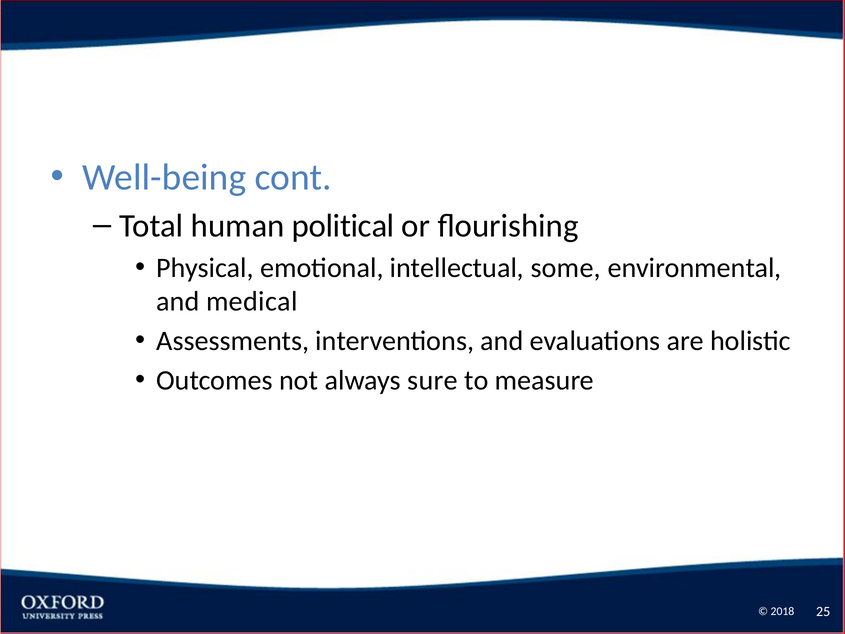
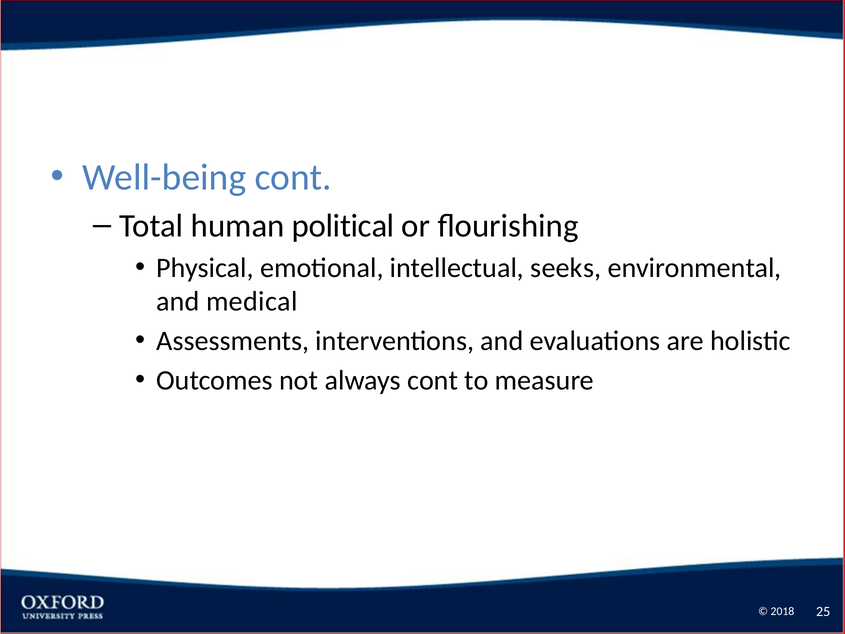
some: some -> seeks (566, 268)
always sure: sure -> cont (433, 380)
